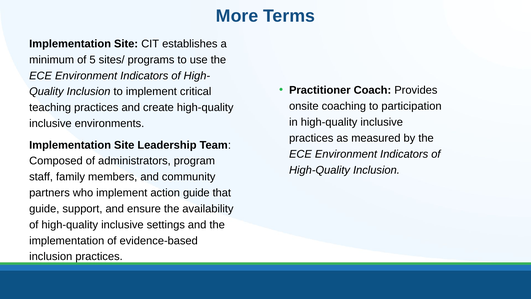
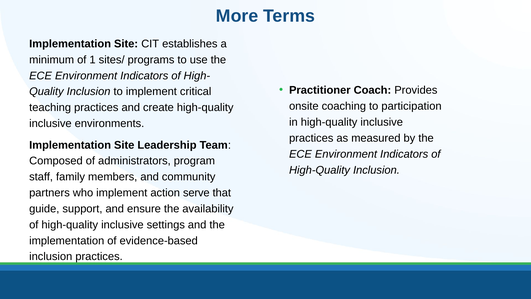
5: 5 -> 1 (93, 60)
action guide: guide -> serve (196, 193)
